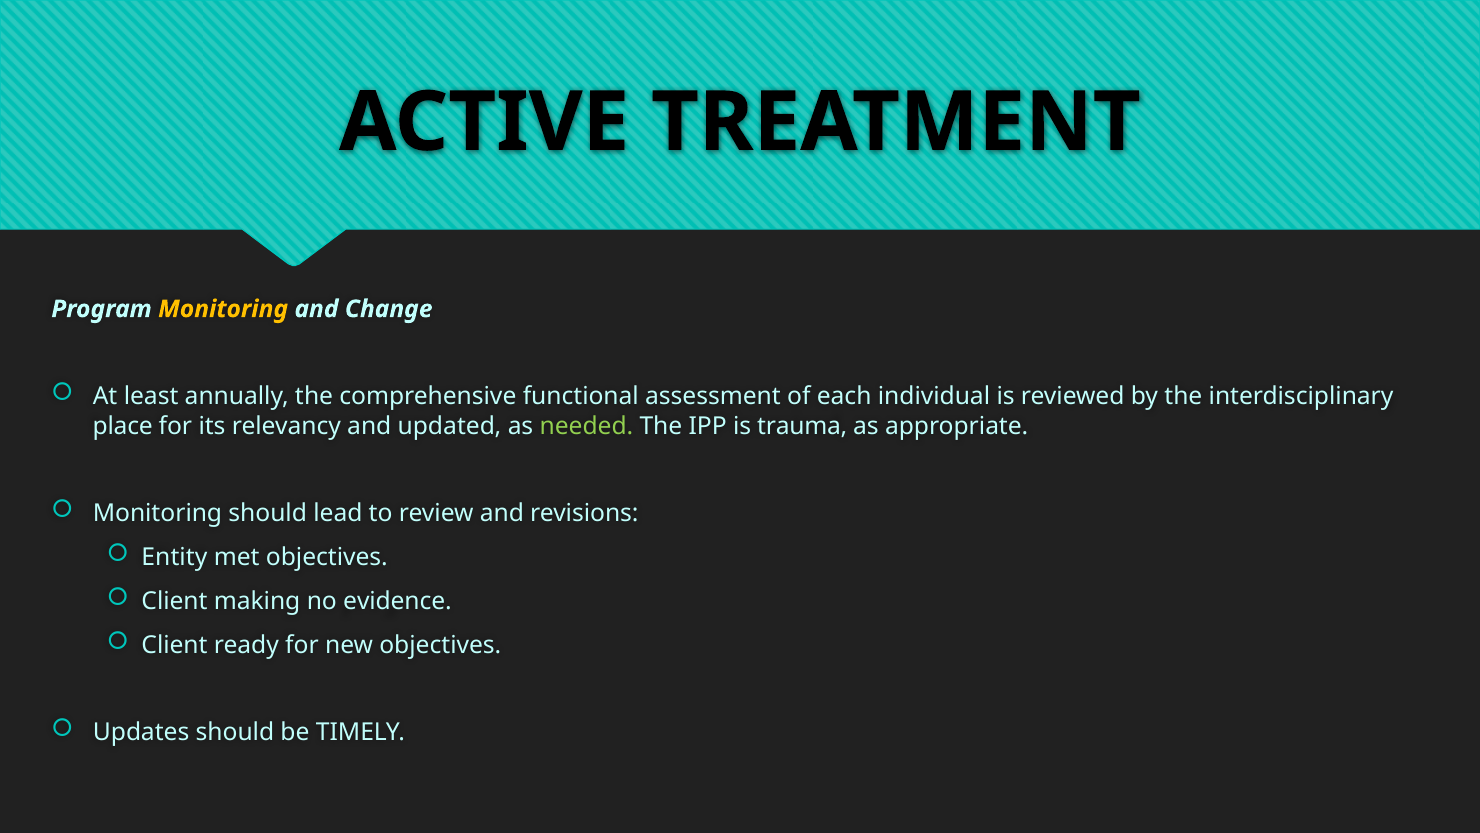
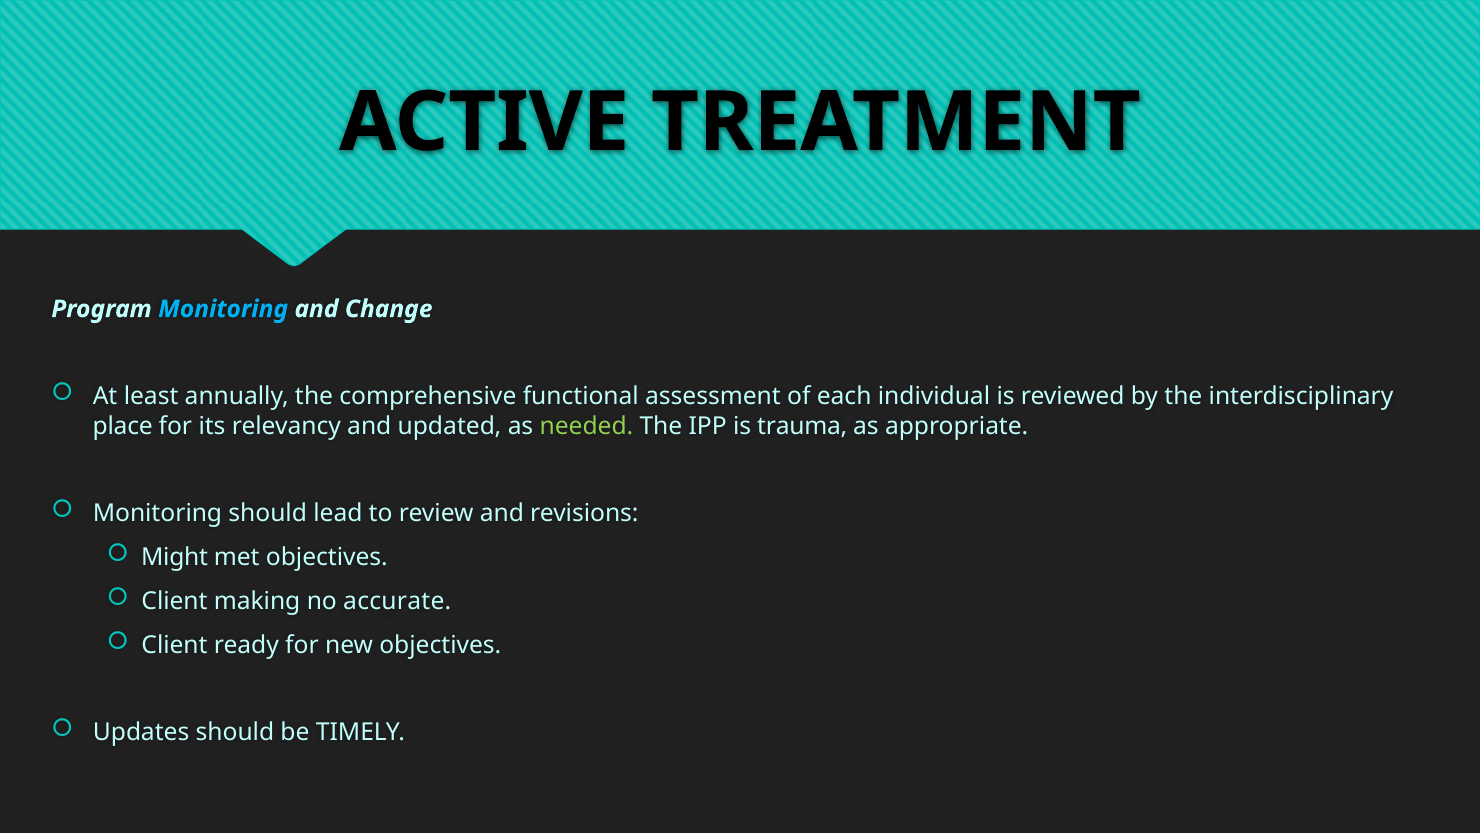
Monitoring colour: yellow -> light blue (223, 309)
Entity: Entity -> Might (175, 557)
evidence: evidence -> accurate (397, 601)
